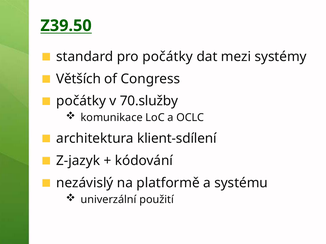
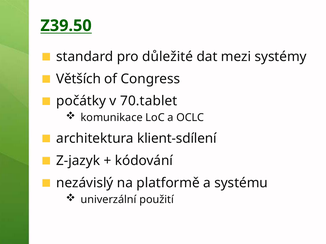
pro počátky: počátky -> důležité (168, 57)
70.služby: 70.služby -> 70.tablet (149, 101)
